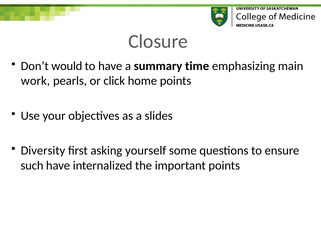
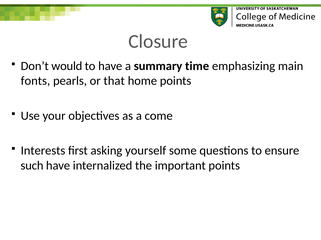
work: work -> fonts (35, 81)
click: click -> that (114, 81)
slides: slides -> come (159, 116)
Diversity: Diversity -> Interests (43, 151)
